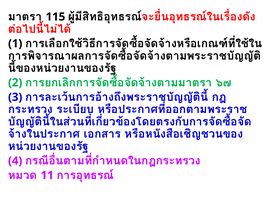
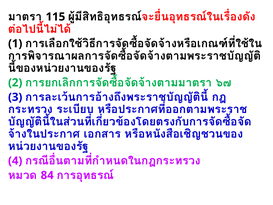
11: 11 -> 84 (47, 175)
